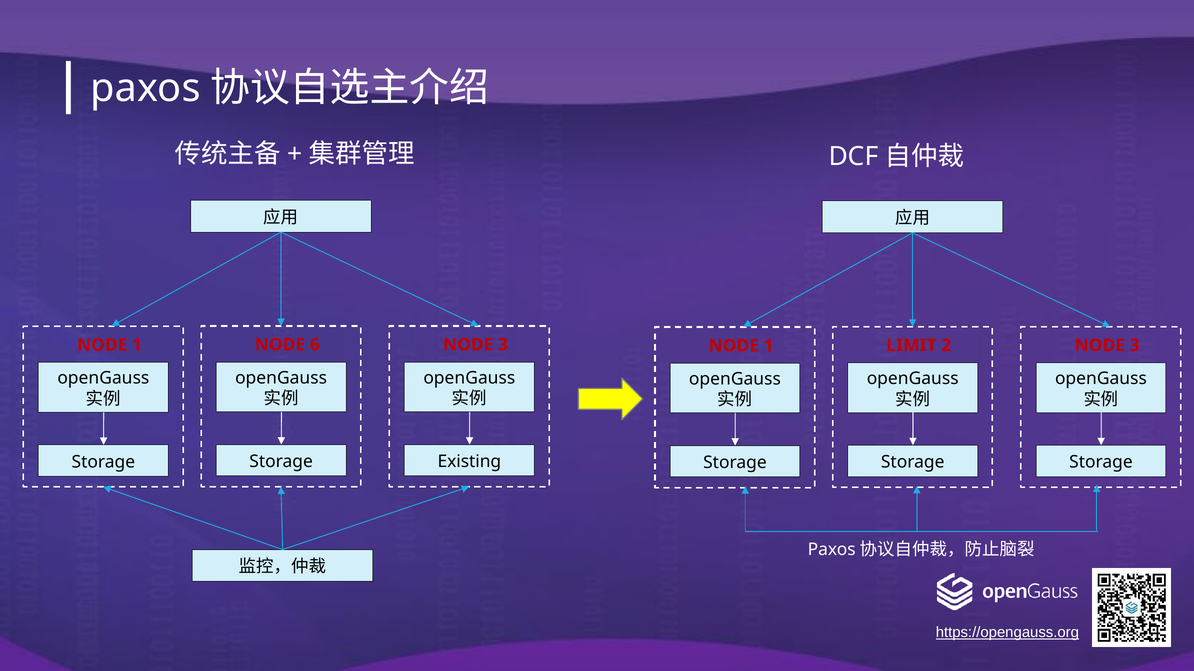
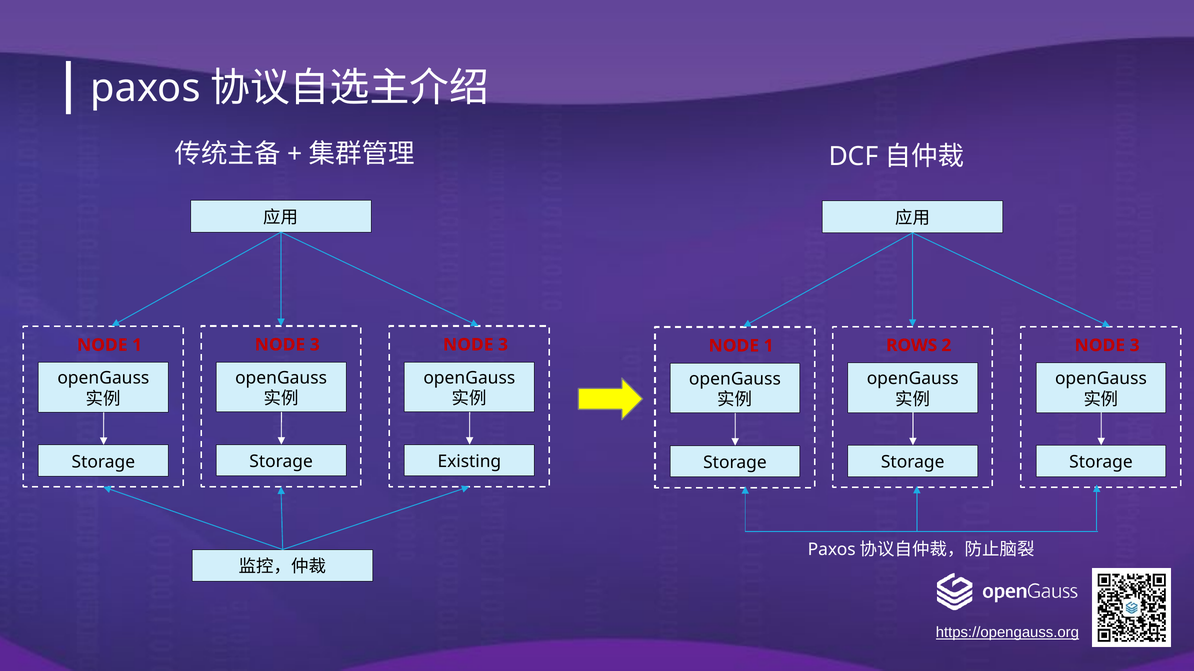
6: 6 -> 3 (315, 345)
LIMIT: LIMIT -> ROWS (912, 346)
